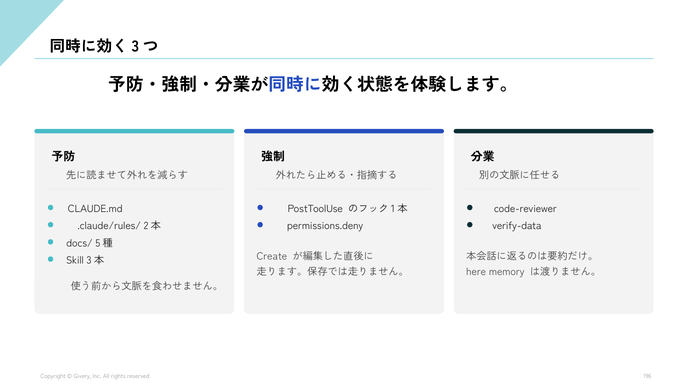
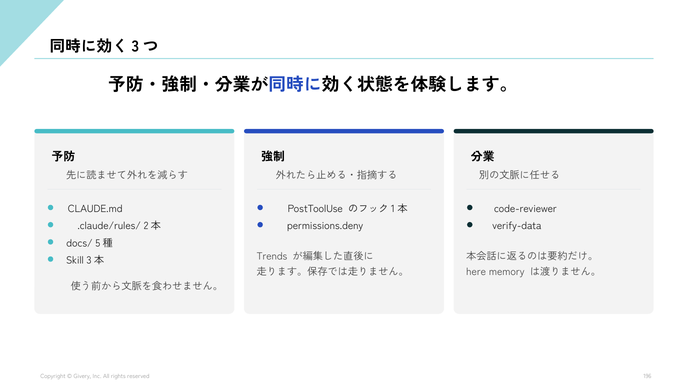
Create: Create -> Trends (272, 256)
